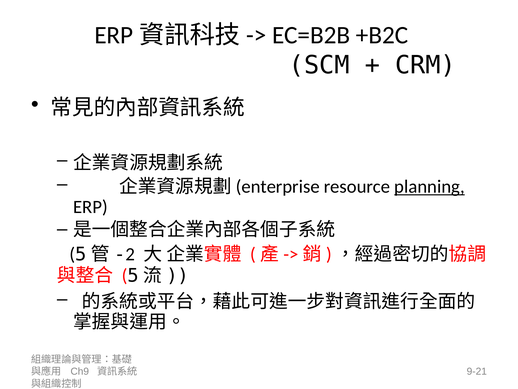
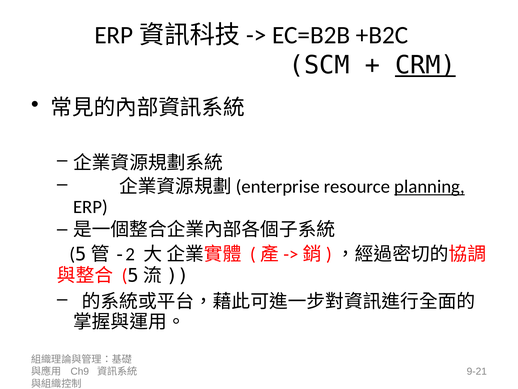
CRM underline: none -> present (425, 65)
